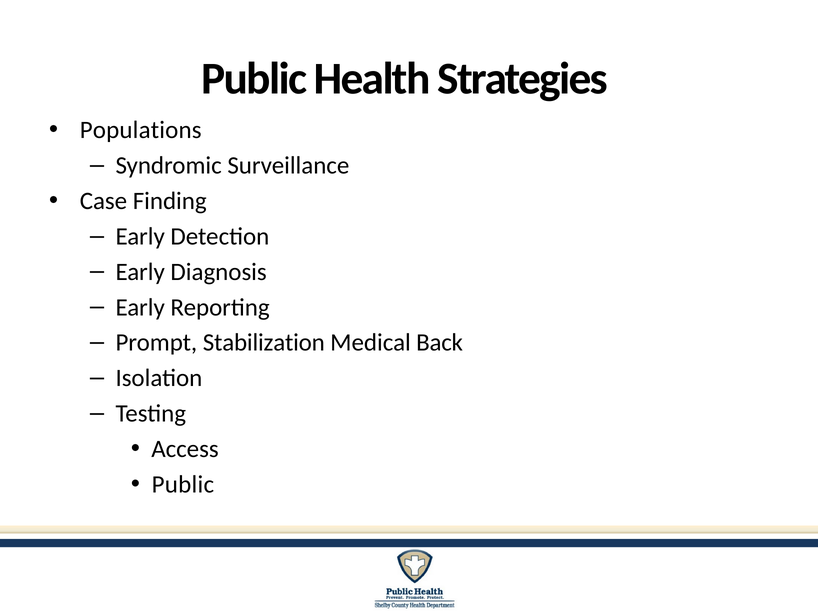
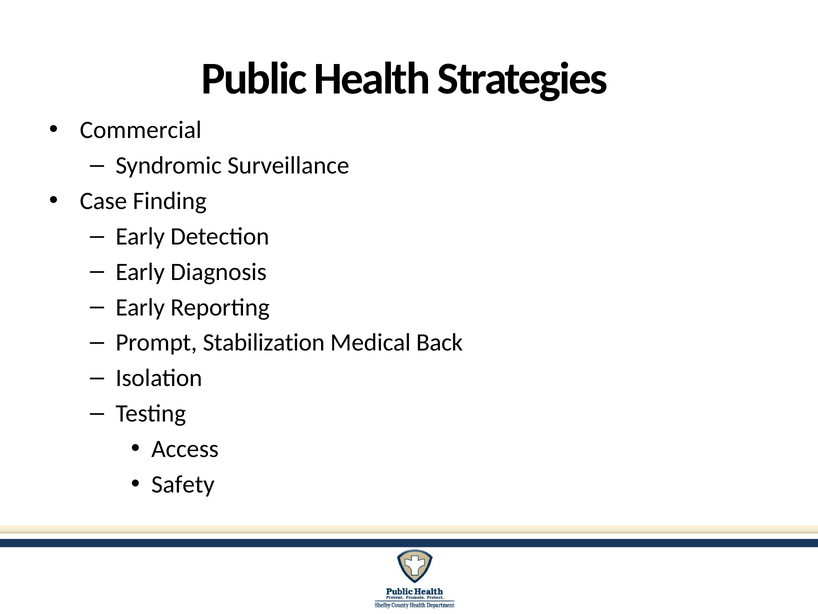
Populations: Populations -> Commercial (141, 130)
Public: Public -> Safety (183, 484)
